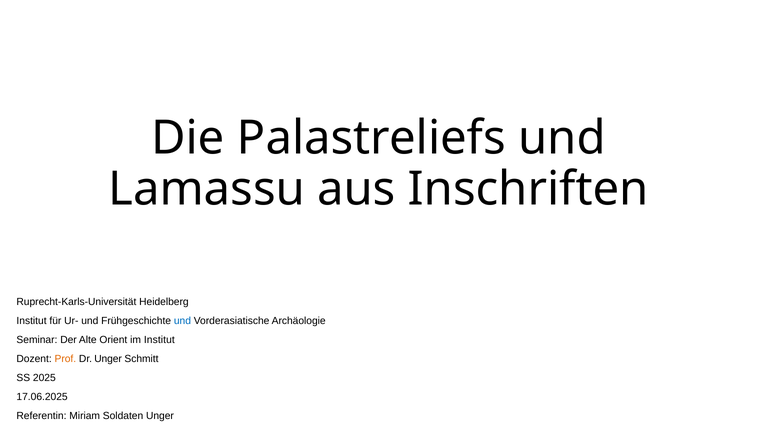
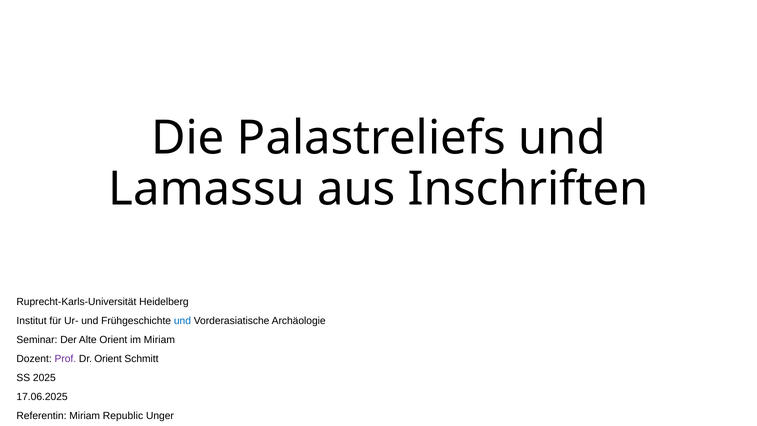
im Institut: Institut -> Miriam (159, 340)
Prof colour: orange -> purple (65, 359)
Dr Unger: Unger -> Orient (108, 359)
Soldaten: Soldaten -> Republic (123, 416)
